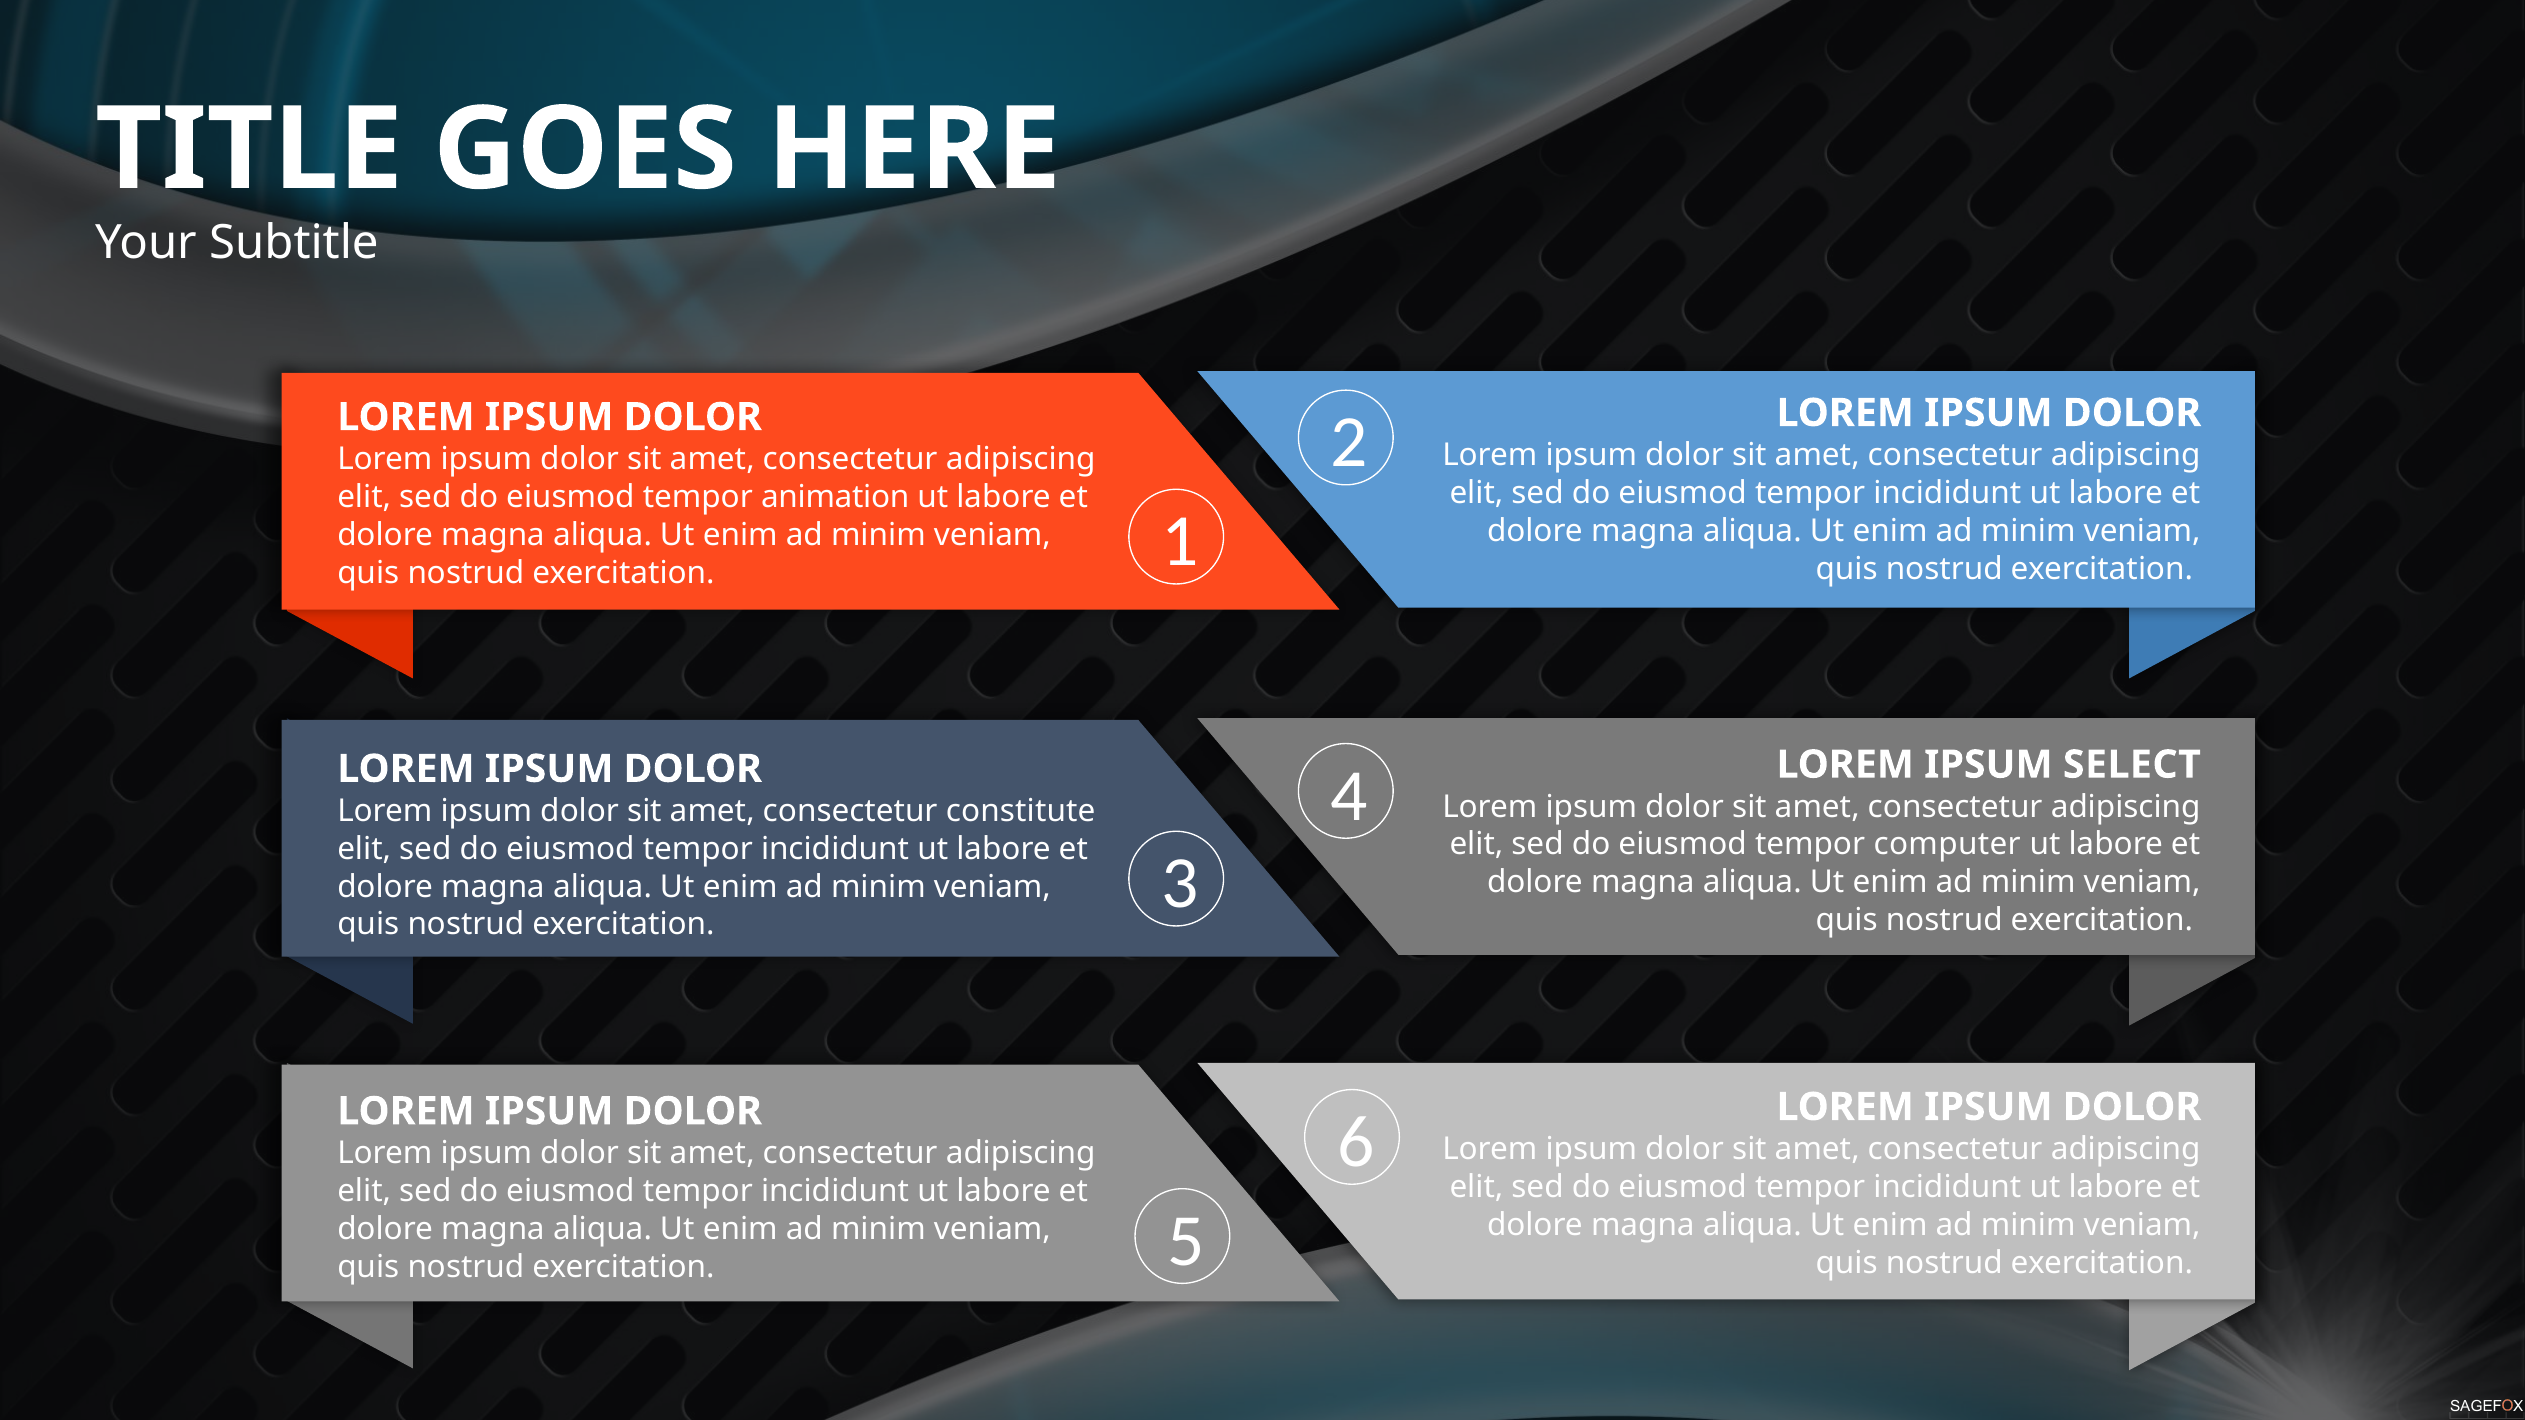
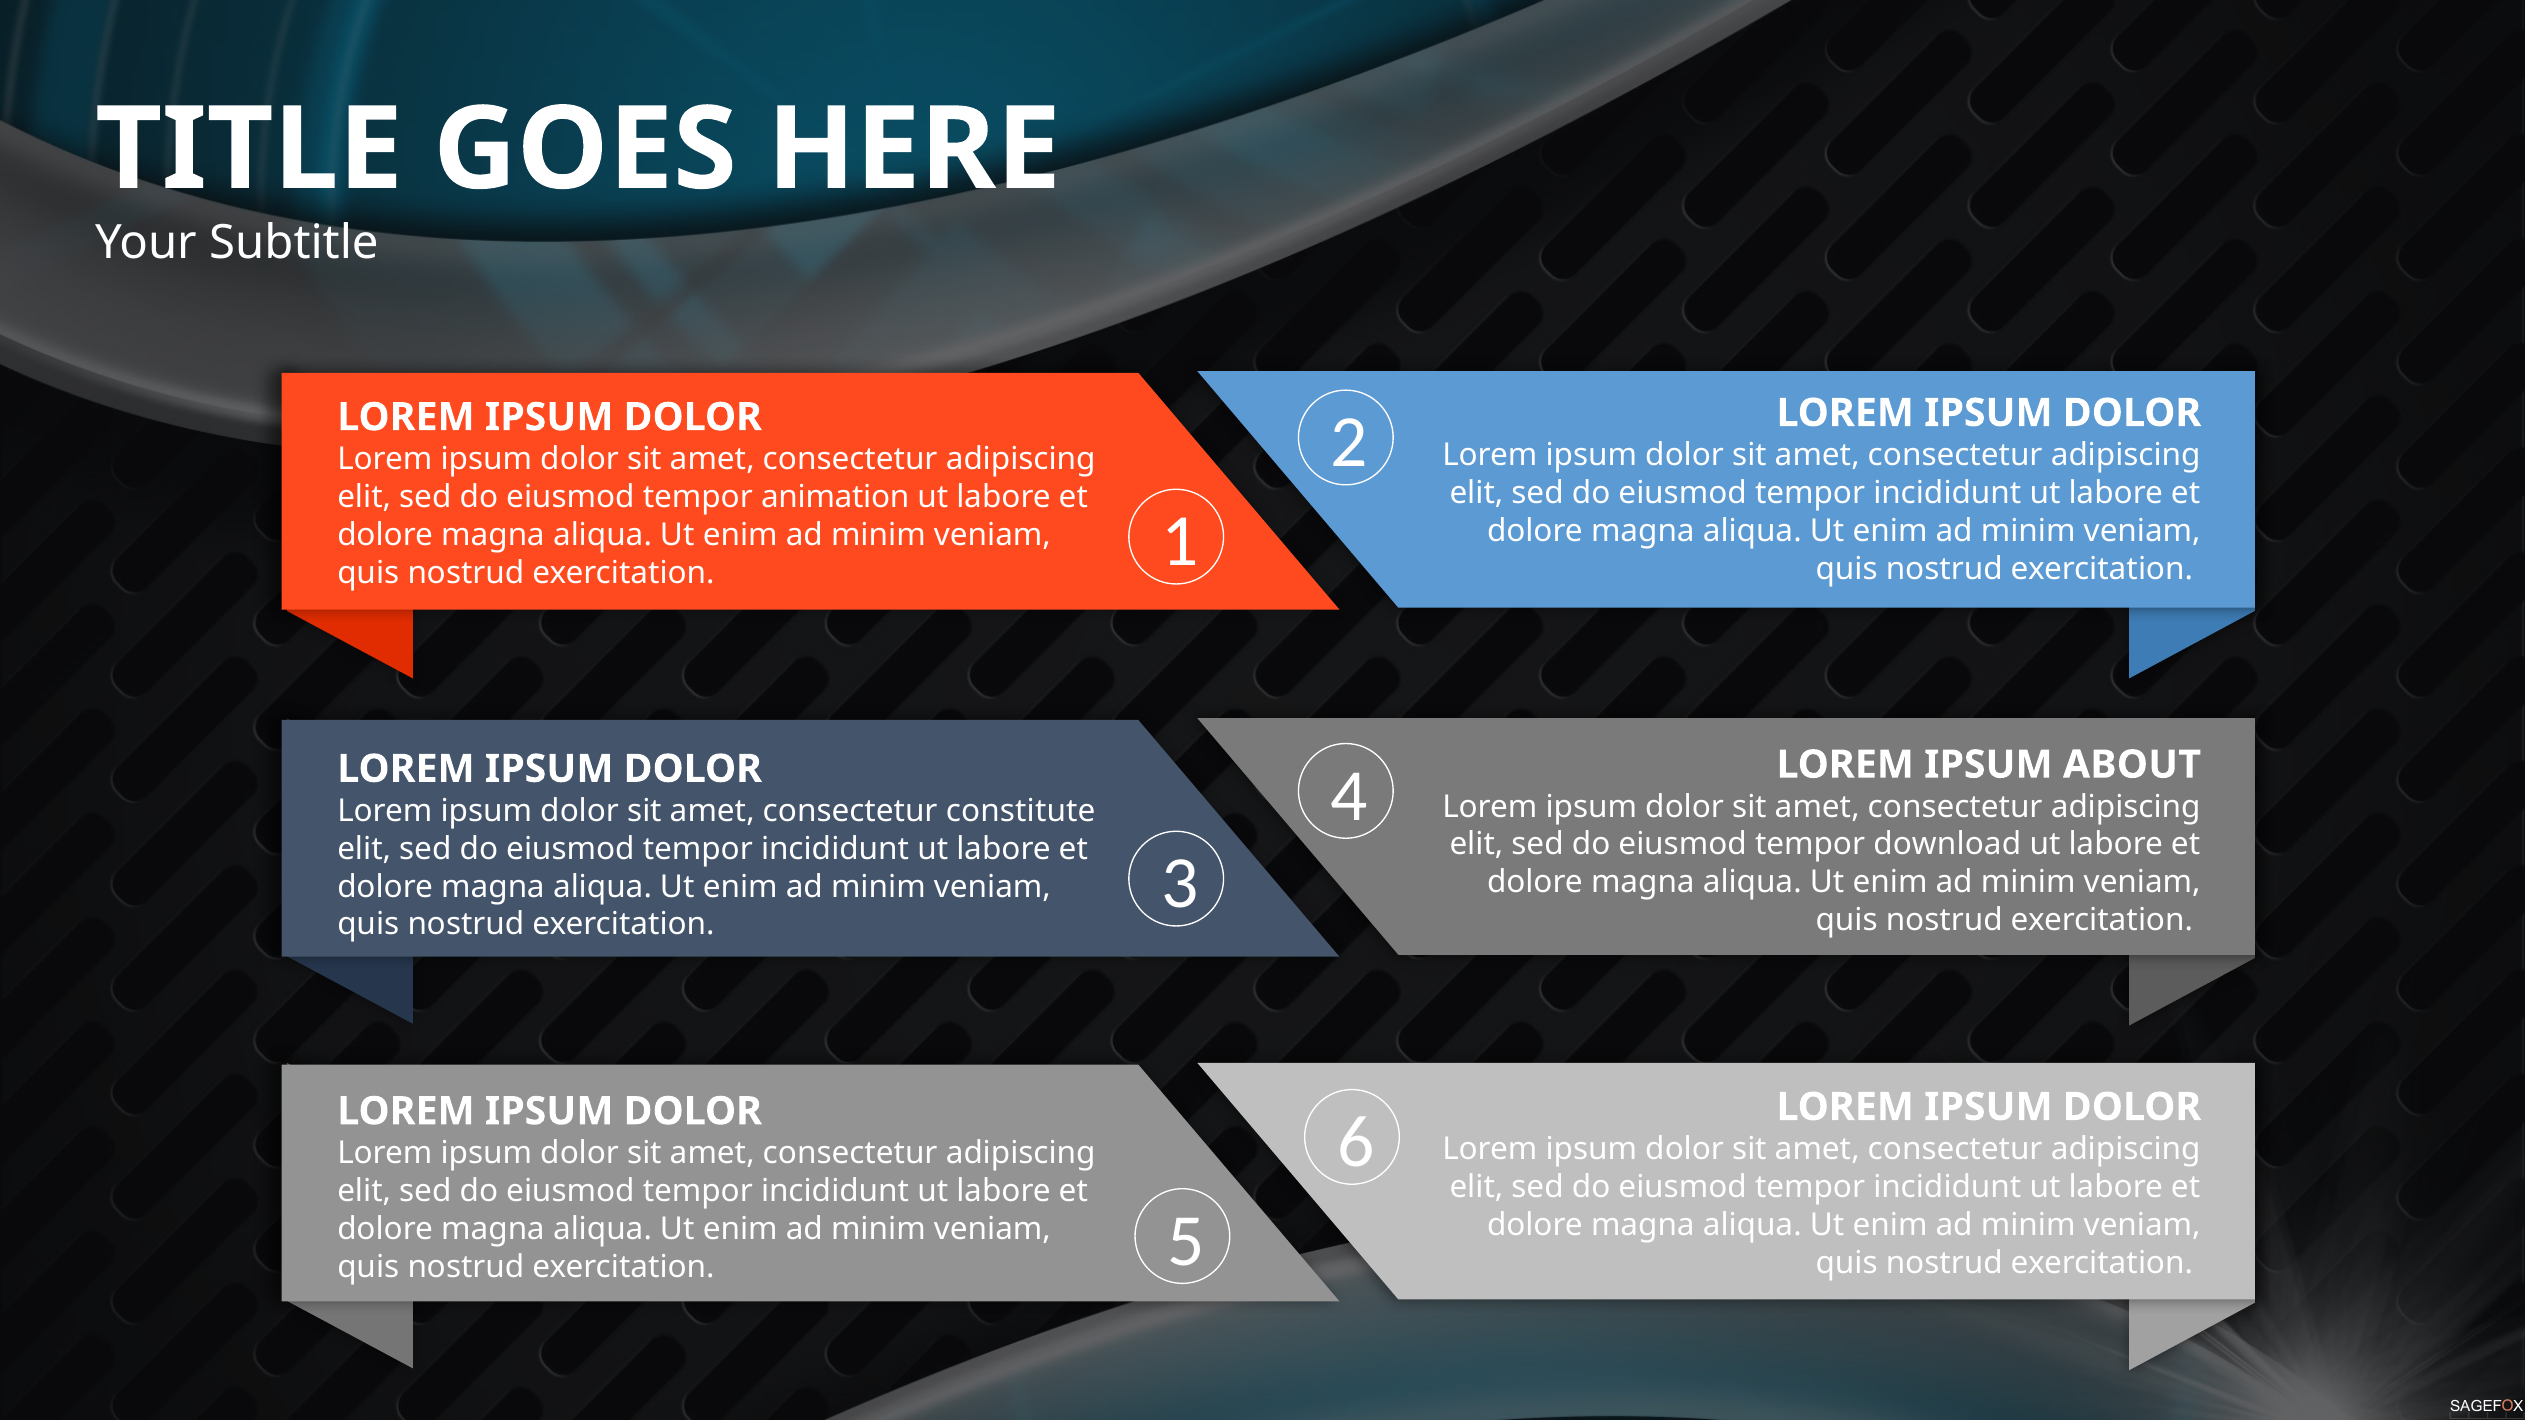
SELECT: SELECT -> ABOUT (2132, 765)
computer: computer -> download (1947, 845)
